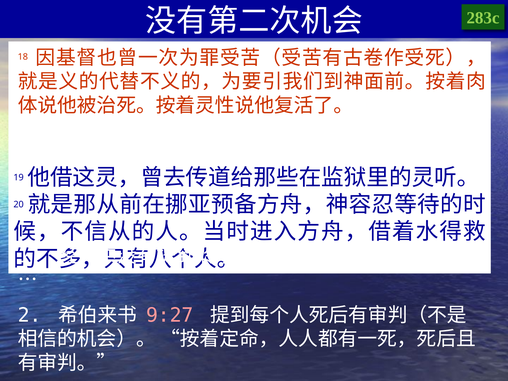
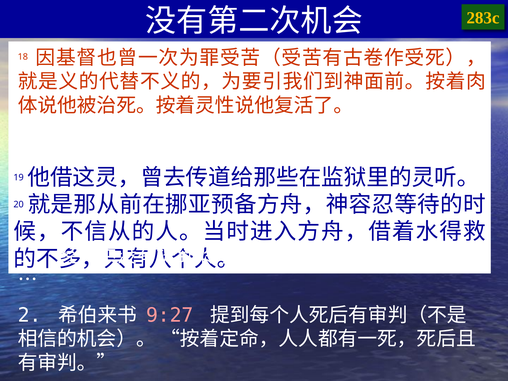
283c colour: light green -> yellow (483, 18)
